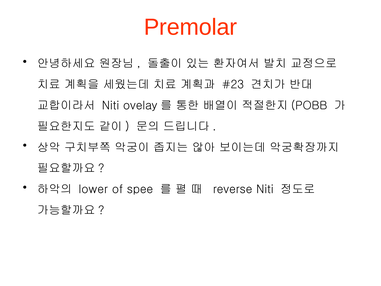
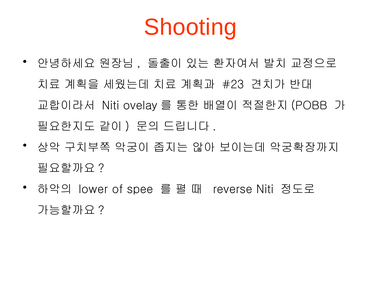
Premolar: Premolar -> Shooting (190, 27)
